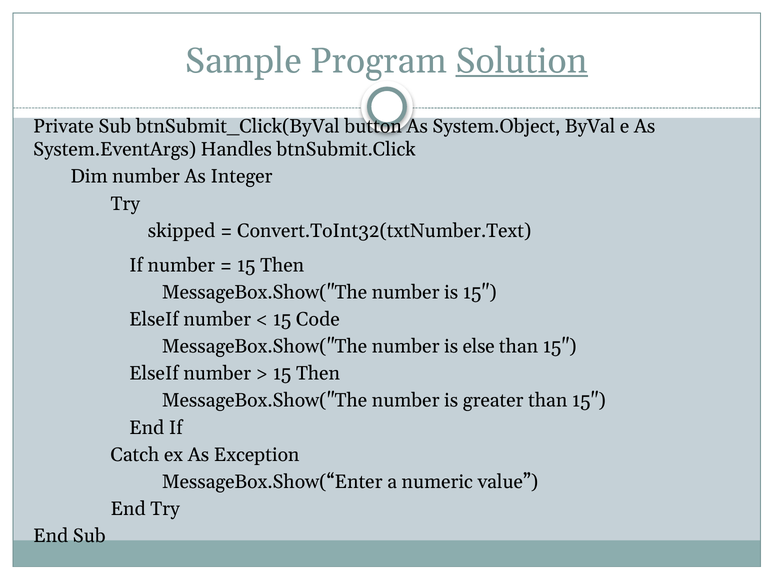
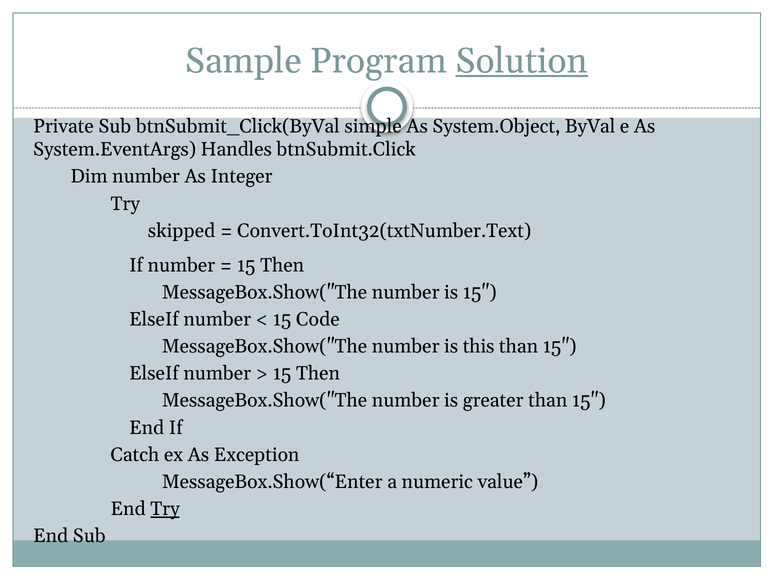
button: button -> simple (373, 126)
else: else -> this (479, 347)
Try underline: none -> present (165, 509)
